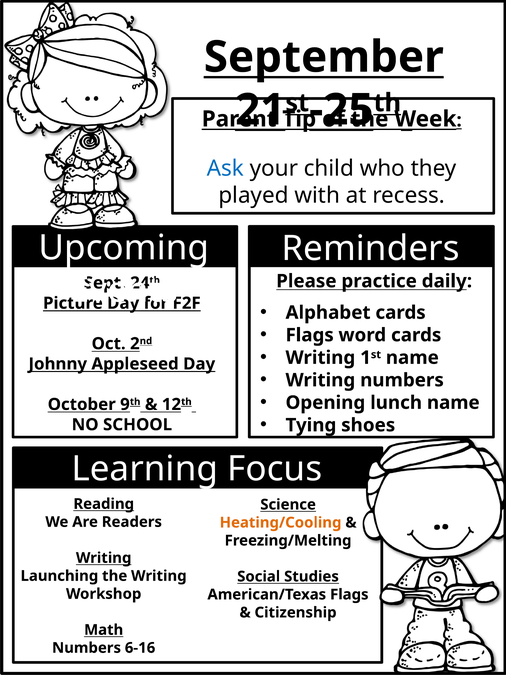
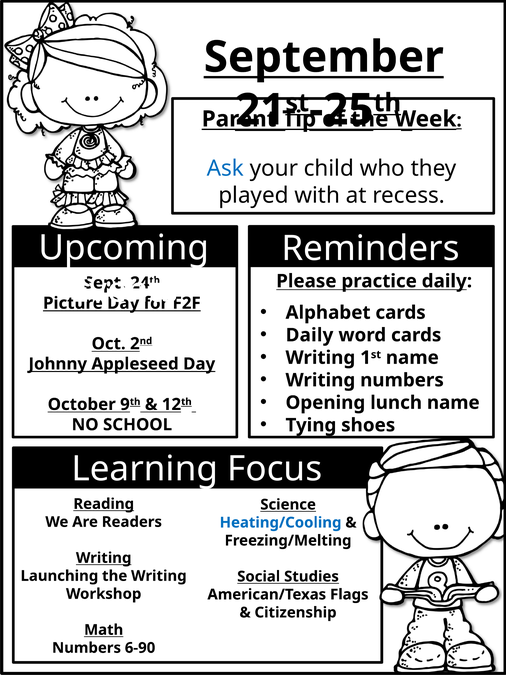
Flags: Flags -> Daily (310, 335)
Heating/Cooling colour: orange -> blue (281, 522)
6-16: 6-16 -> 6-90 (140, 648)
